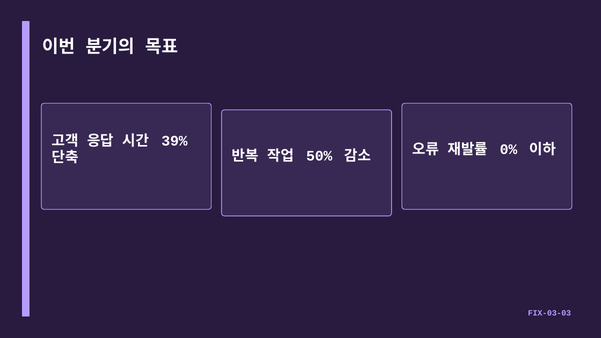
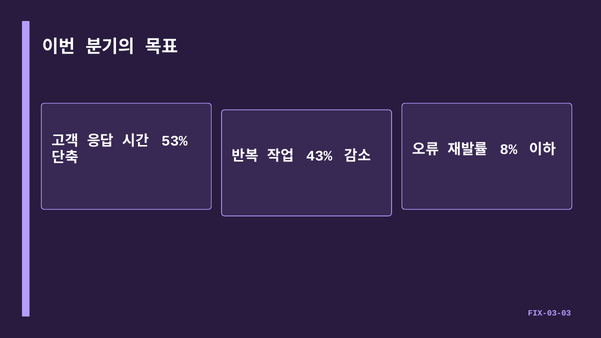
39%: 39% -> 53% (174, 141)
50%: 50% -> 43% (319, 156)
0%: 0% -> 8% (509, 149)
